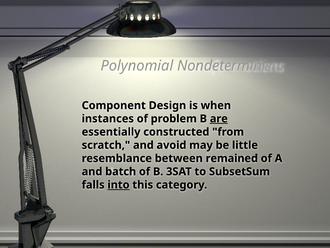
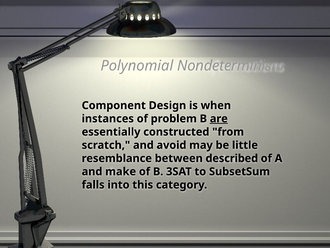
remained: remained -> described (232, 158)
batch: batch -> make (121, 171)
into underline: present -> none (118, 184)
